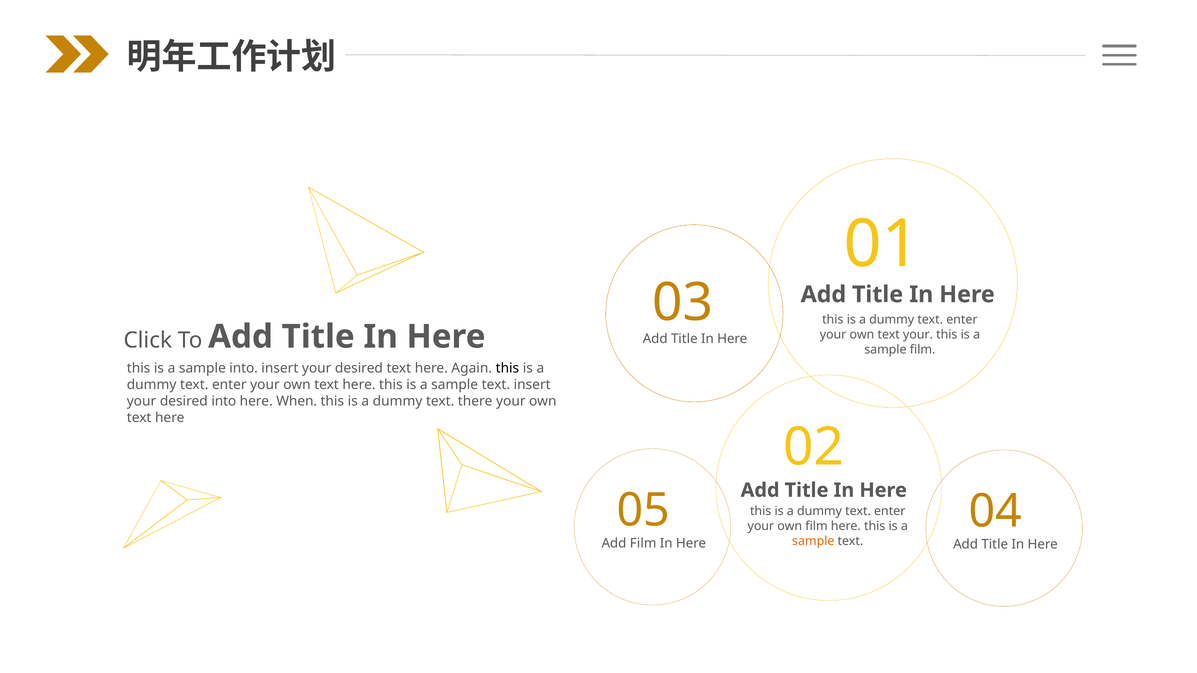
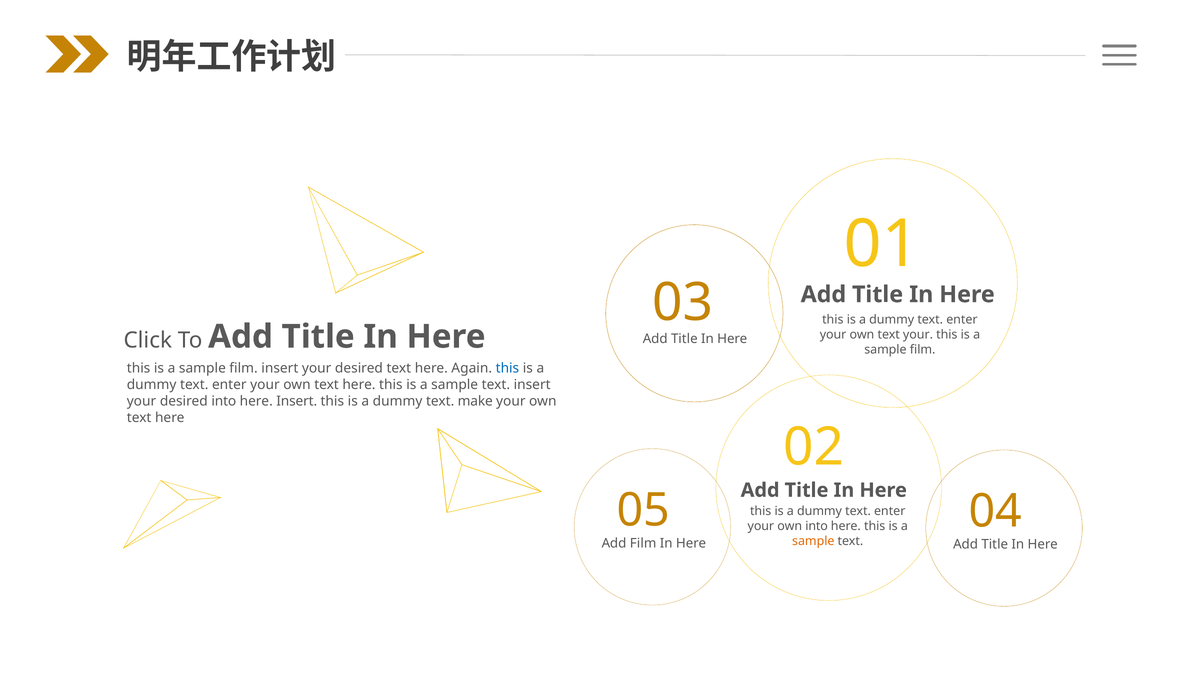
into: into -> film (244, 368)
this colour: black -> blue (507, 368)
here When: When -> Insert (297, 401)
there: there -> make (475, 401)
own film: film -> into (817, 527)
